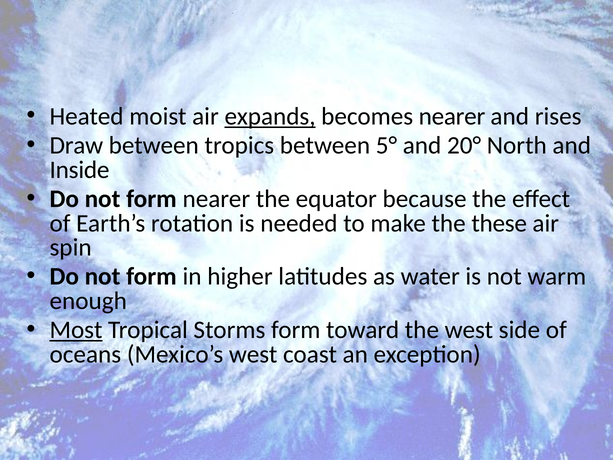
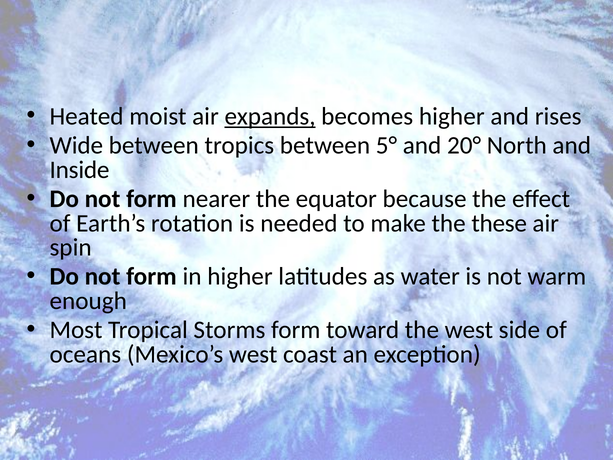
becomes nearer: nearer -> higher (452, 116)
Draw: Draw -> Wide (76, 145)
Most underline: present -> none (76, 330)
